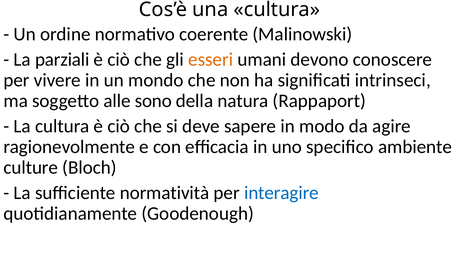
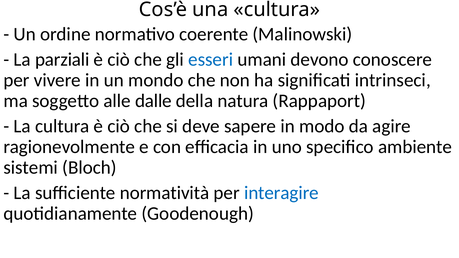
esseri colour: orange -> blue (211, 60)
sono: sono -> dalle (153, 101)
culture: culture -> sistemi (31, 168)
